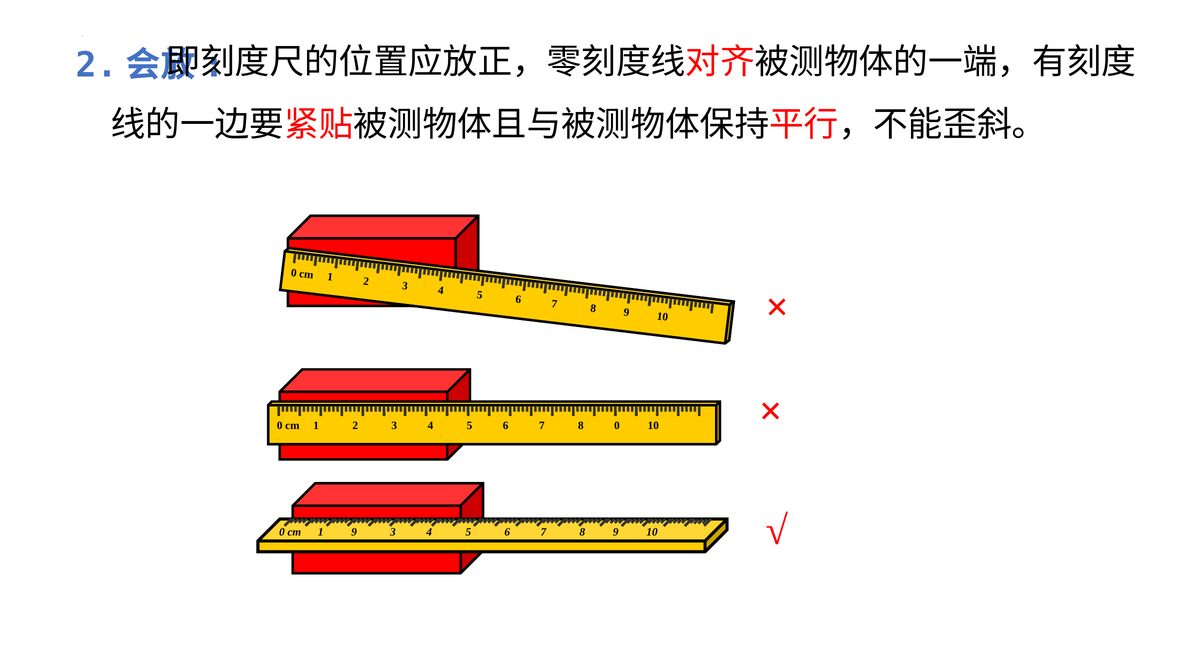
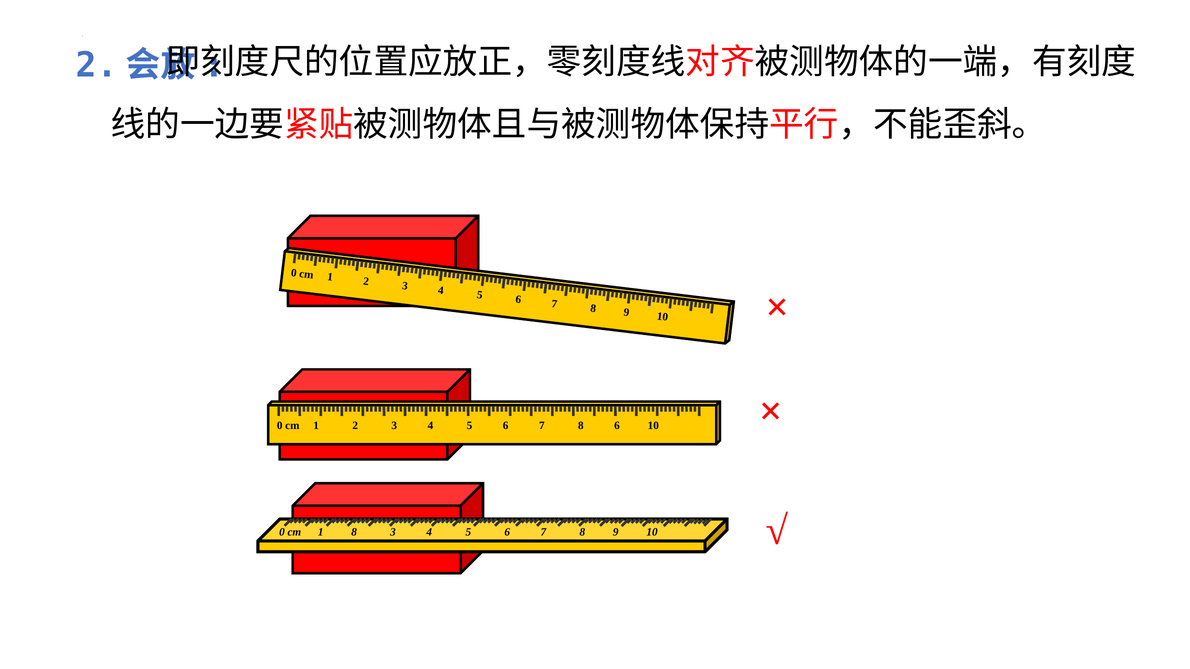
8 0: 0 -> 6 (617, 426)
1 9: 9 -> 8 (354, 532)
